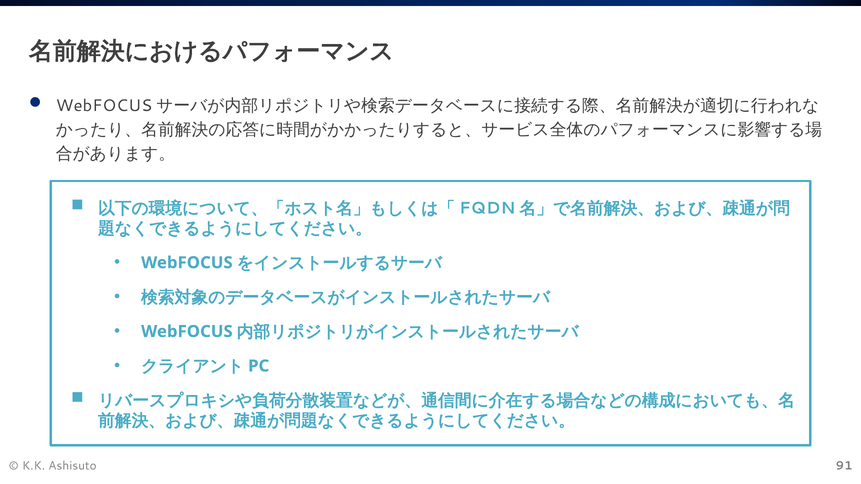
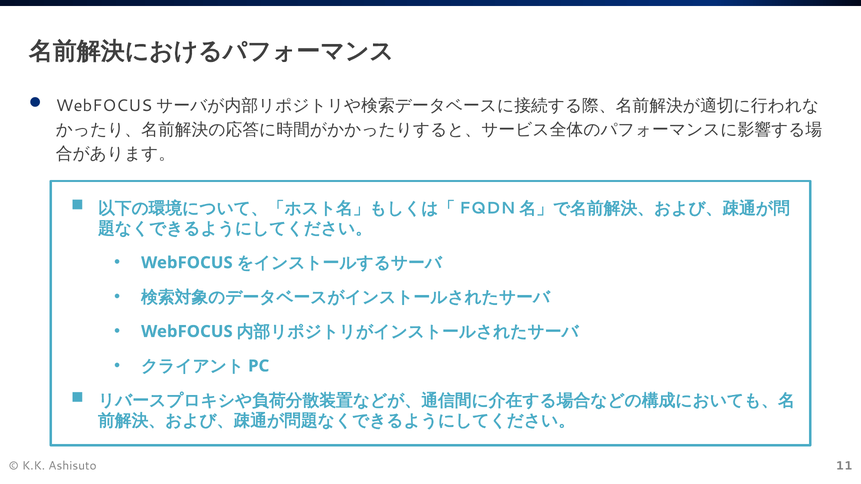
91: 91 -> 11 (844, 466)
